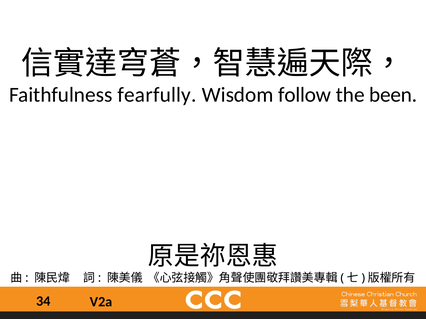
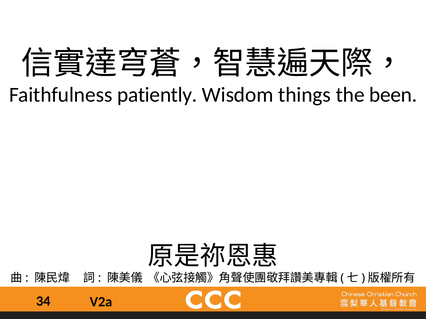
fearfully: fearfully -> patiently (157, 95)
follow: follow -> things (305, 95)
